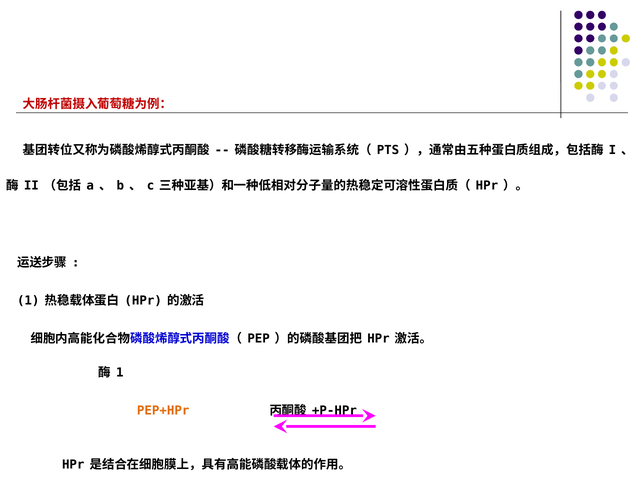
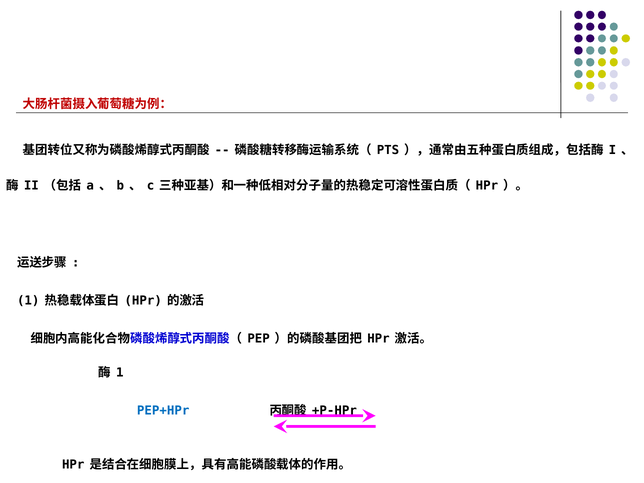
PEP+HPr colour: orange -> blue (163, 411)
